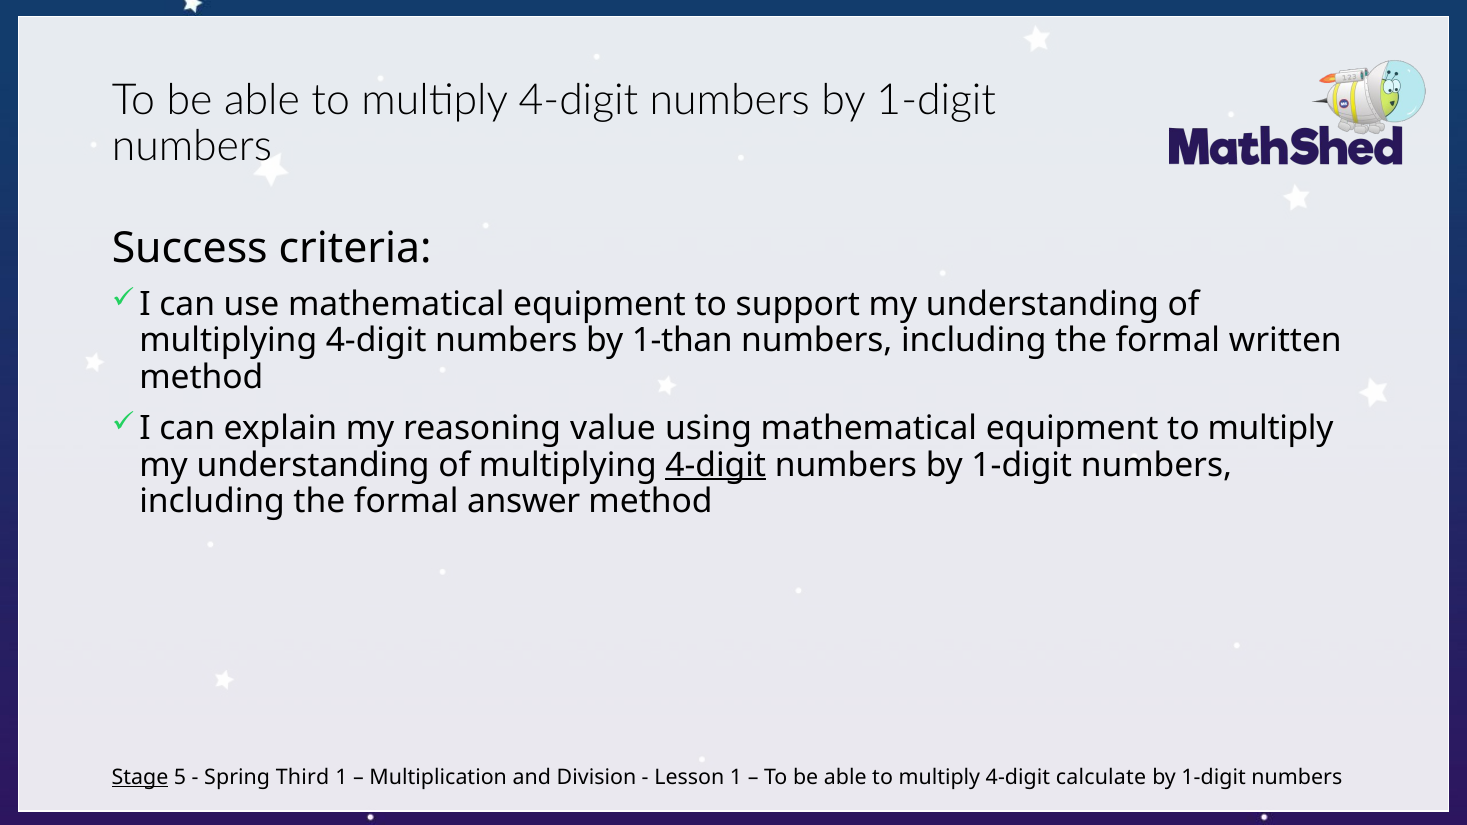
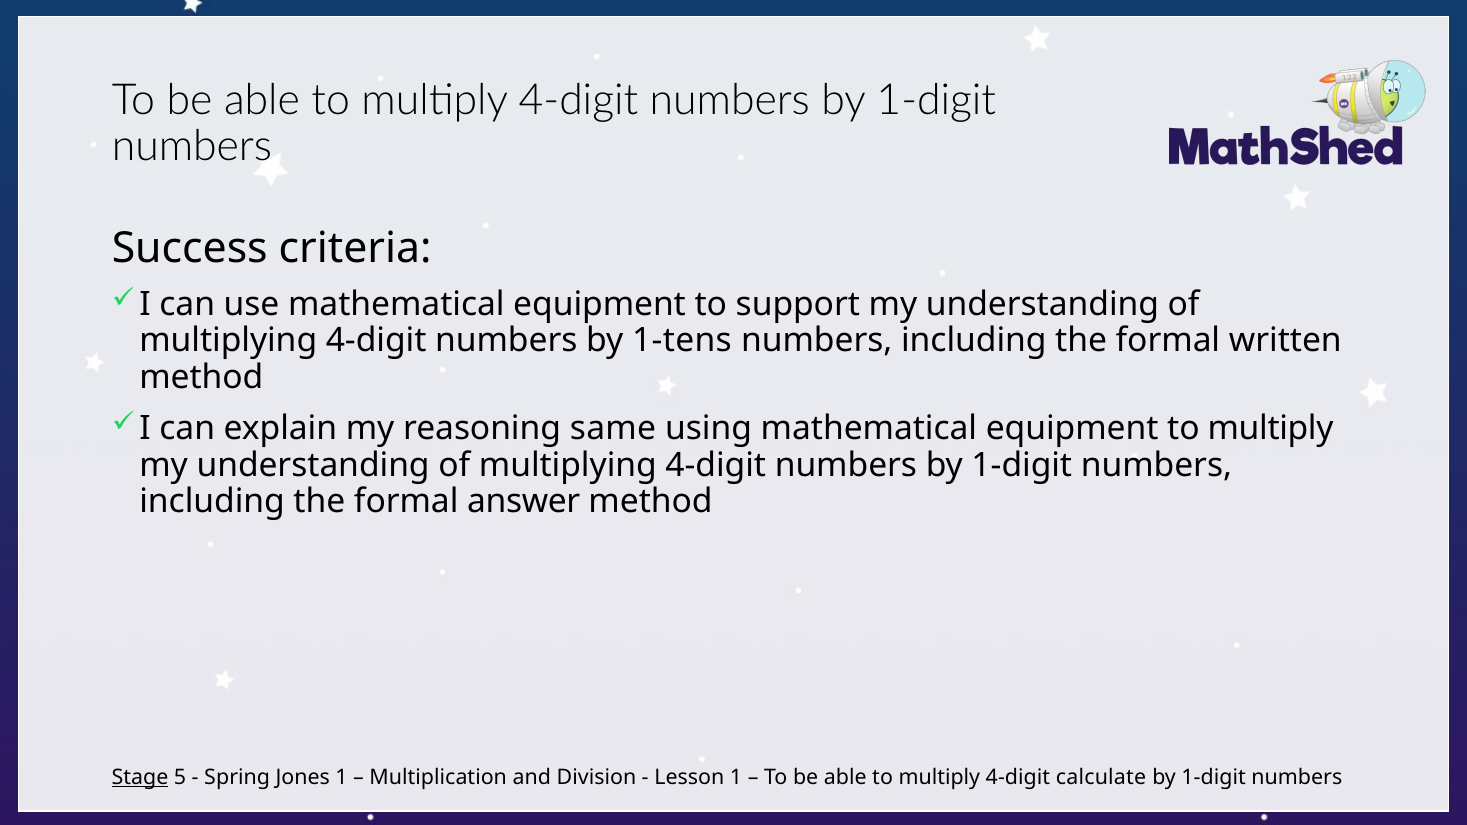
1-than: 1-than -> 1-tens (682, 341)
value: value -> same (613, 429)
4-digit underline: present -> none (716, 465)
Third: Third -> Jones (303, 778)
